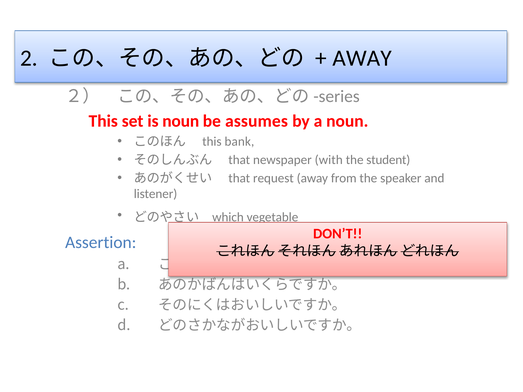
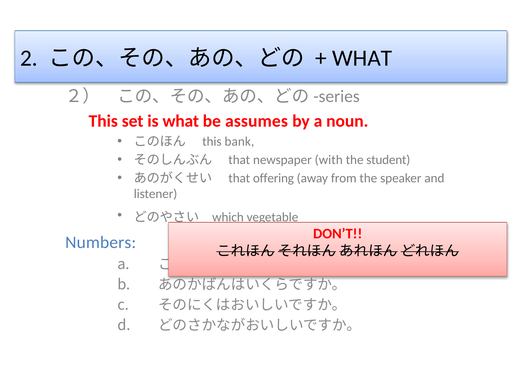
AWAY: AWAY -> WHAT (362, 58)
is noun: noun -> what (181, 121)
request: request -> offering (273, 178)
Assertion: Assertion -> Numbers (101, 243)
